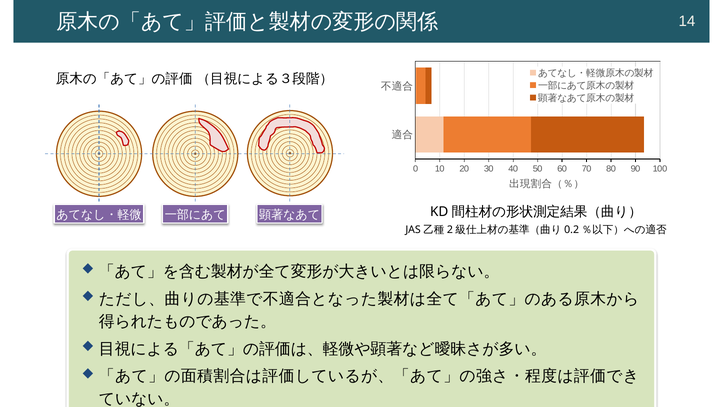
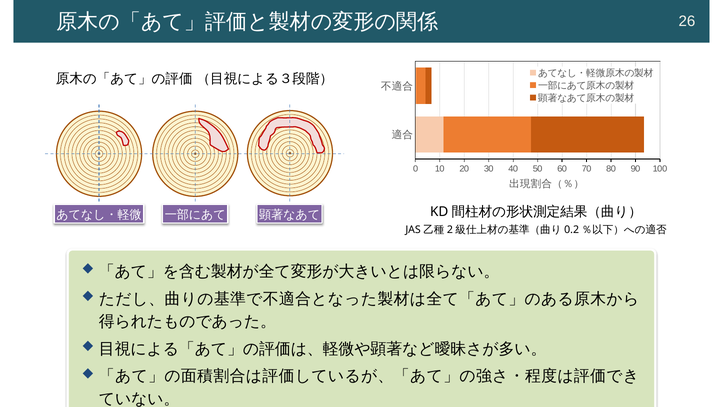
14: 14 -> 26 (687, 21)
